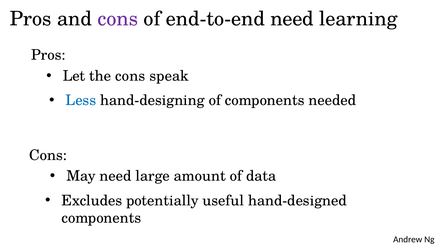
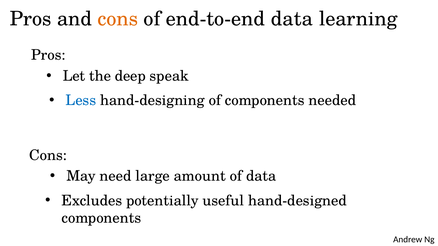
cons colour: purple -> orange (118, 19)
end-to-end need: need -> data (292, 19)
the cons: cons -> deep (130, 76)
